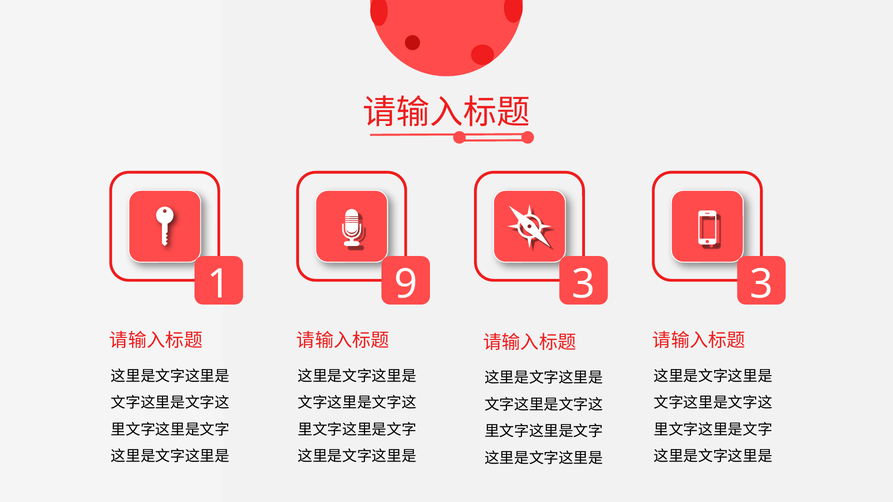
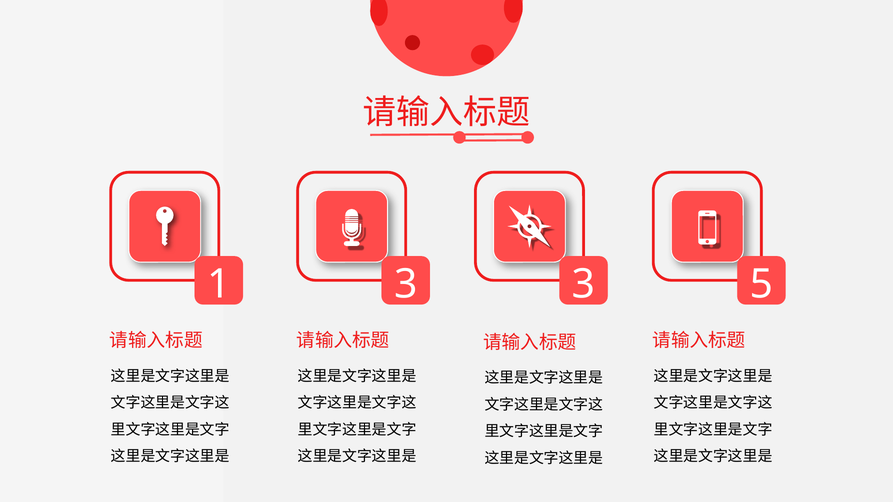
1 9: 9 -> 3 (406, 284)
3 3: 3 -> 5 (761, 284)
